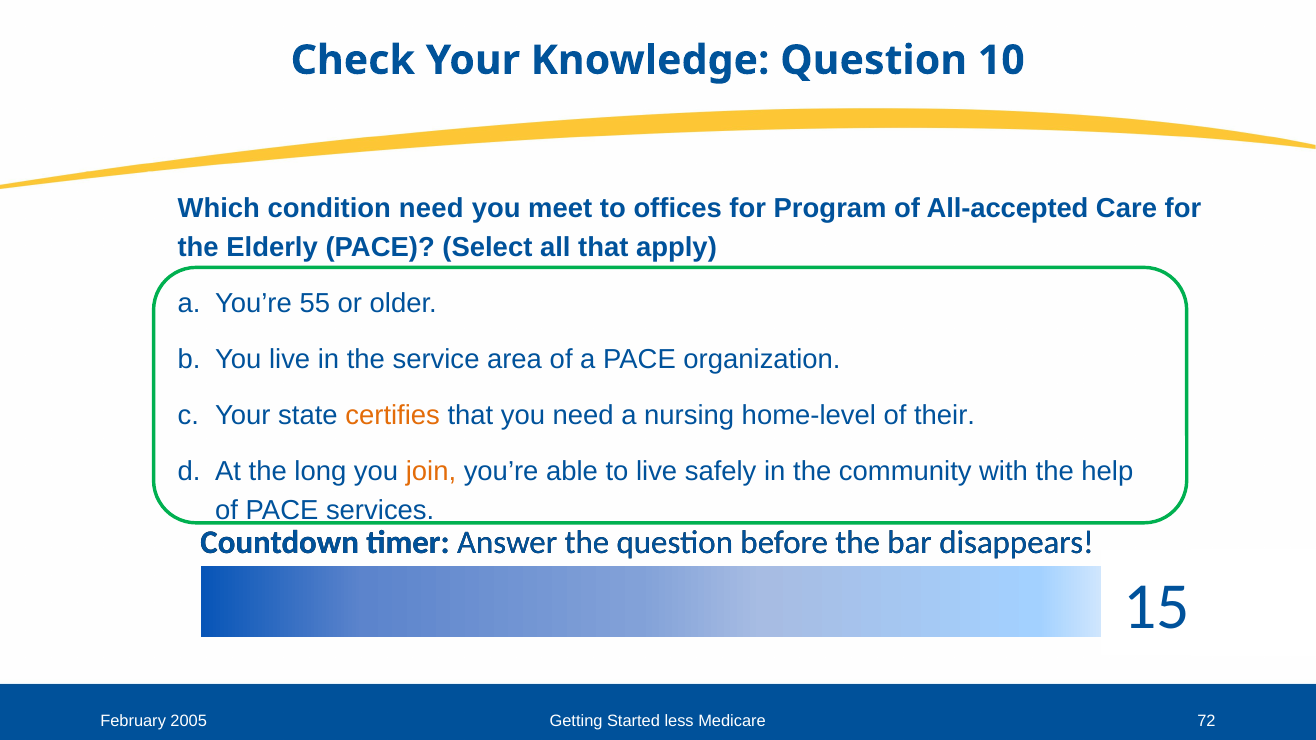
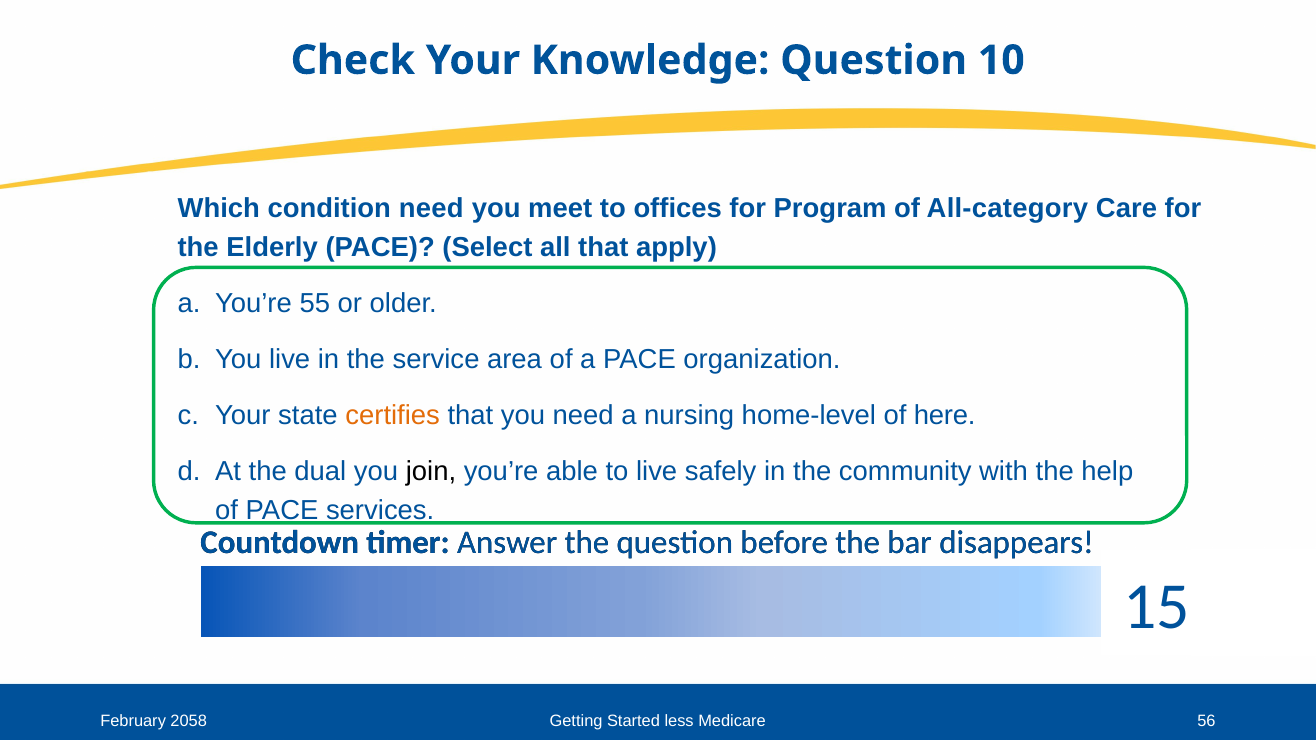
All-accepted: All-accepted -> All-category (1007, 208)
their: their -> here (945, 415)
long: long -> dual (320, 471)
join colour: orange -> black (431, 471)
2005: 2005 -> 2058 (189, 722)
72: 72 -> 56 (1206, 722)
